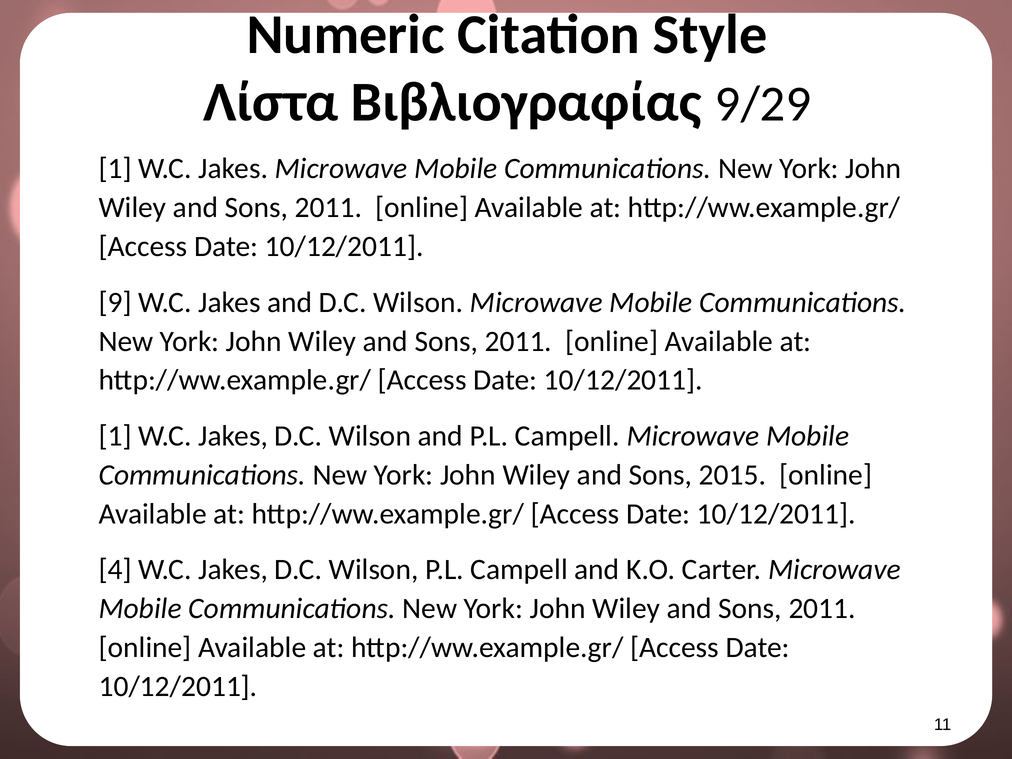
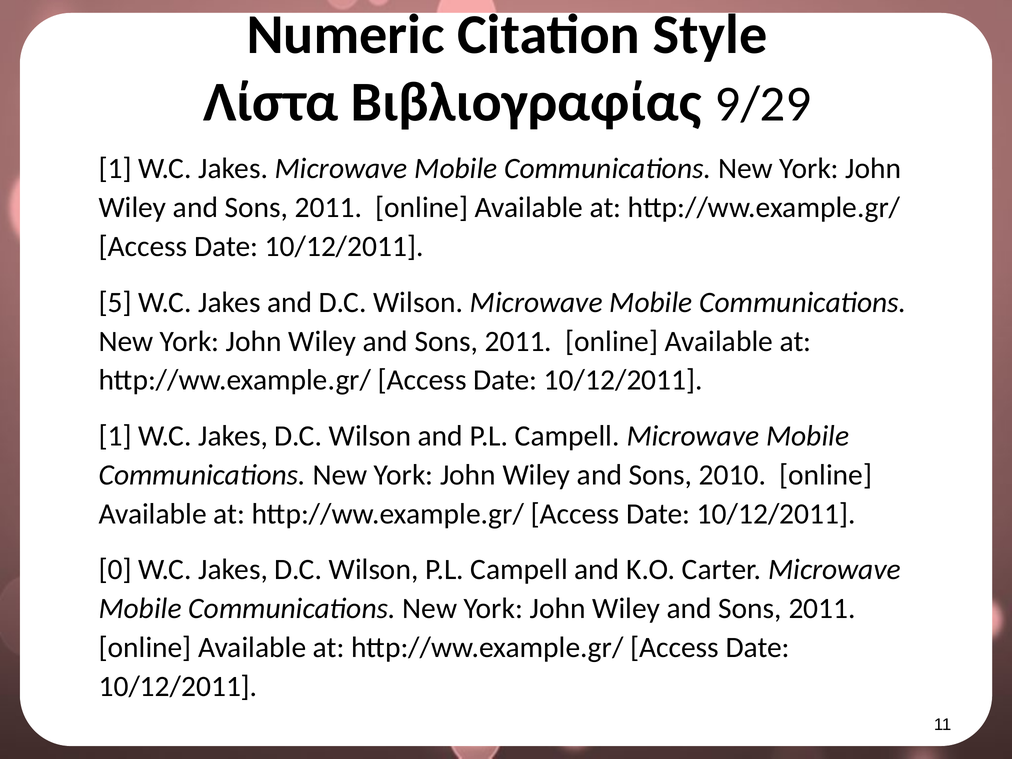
9: 9 -> 5 (115, 302)
2015: 2015 -> 2010 (732, 475)
4: 4 -> 0 (115, 570)
